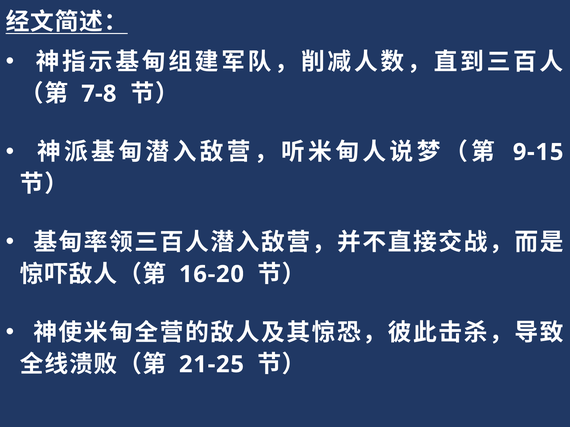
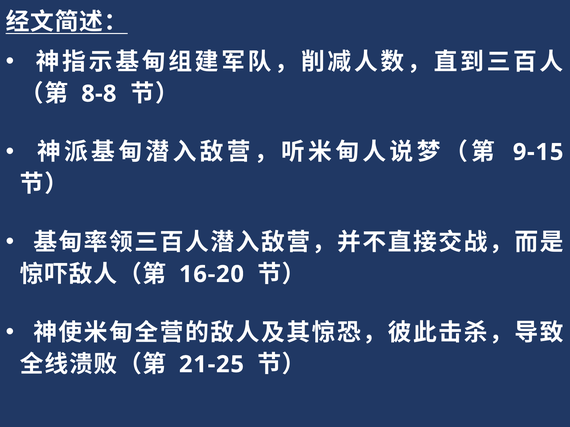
7-8: 7-8 -> 8-8 (99, 94)
